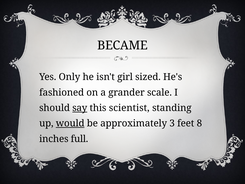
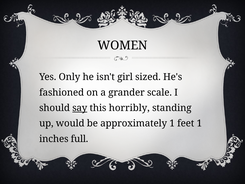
BECAME: BECAME -> WOMEN (123, 45)
scientist: scientist -> horribly (129, 108)
would underline: present -> none (70, 123)
approximately 3: 3 -> 1 (172, 123)
feet 8: 8 -> 1 (199, 123)
